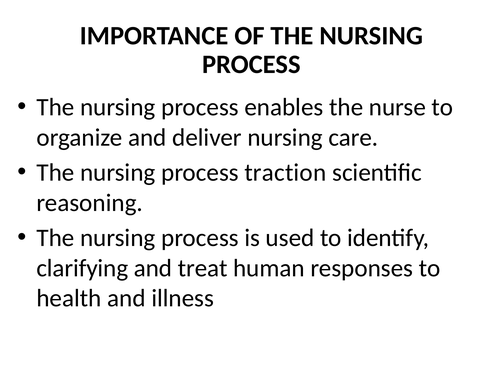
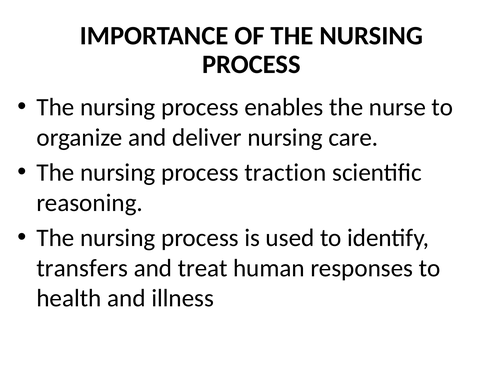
clarifying: clarifying -> transfers (82, 268)
